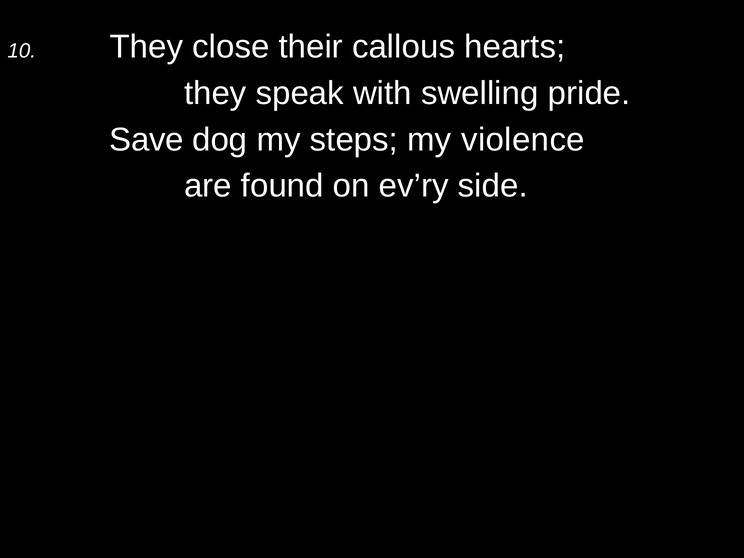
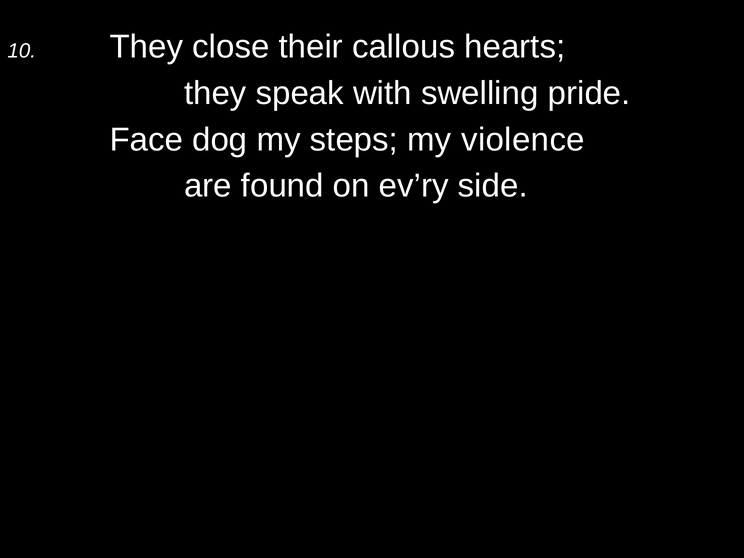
Save: Save -> Face (146, 140)
